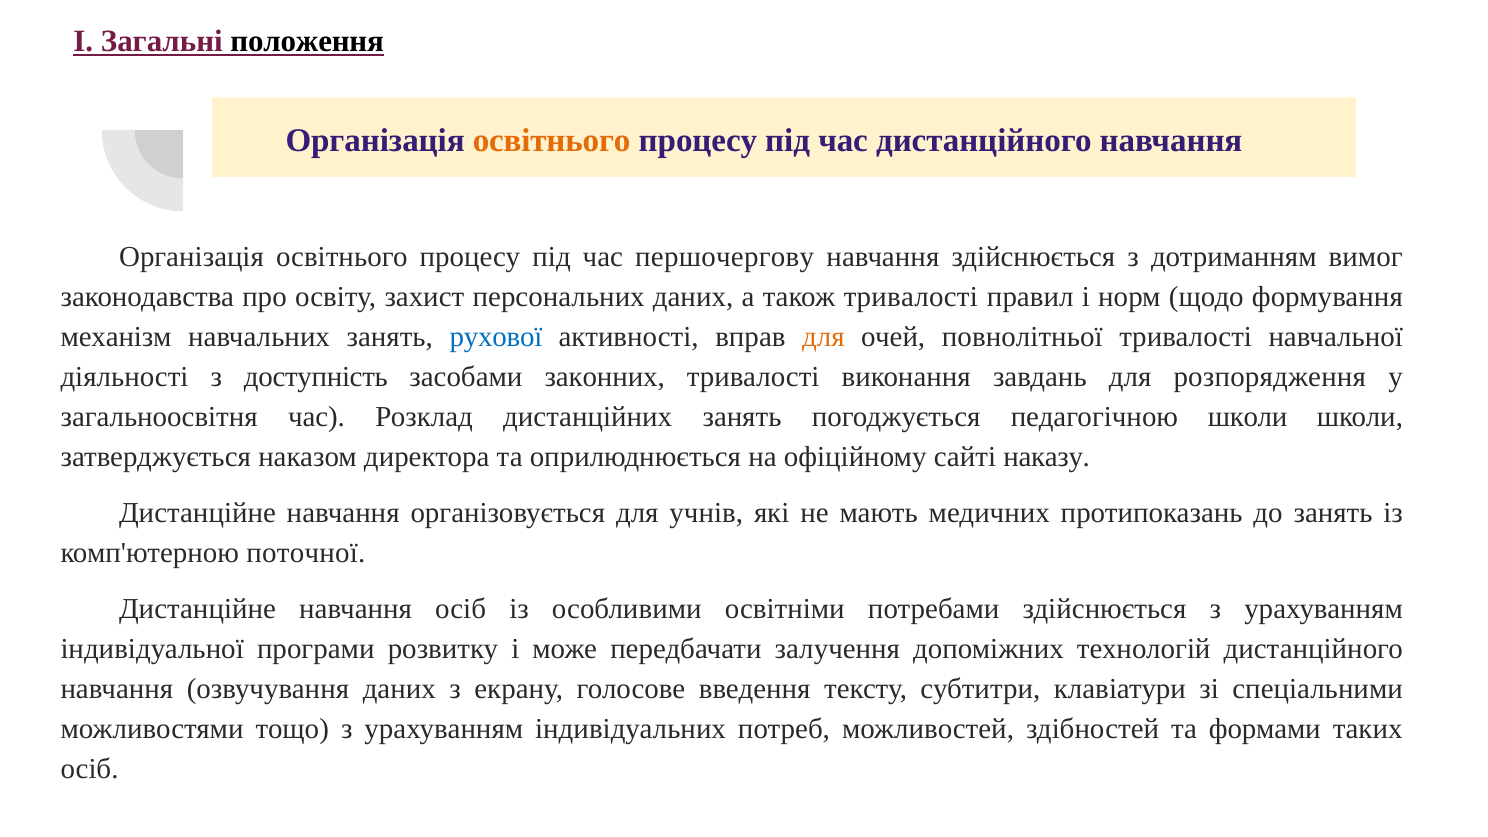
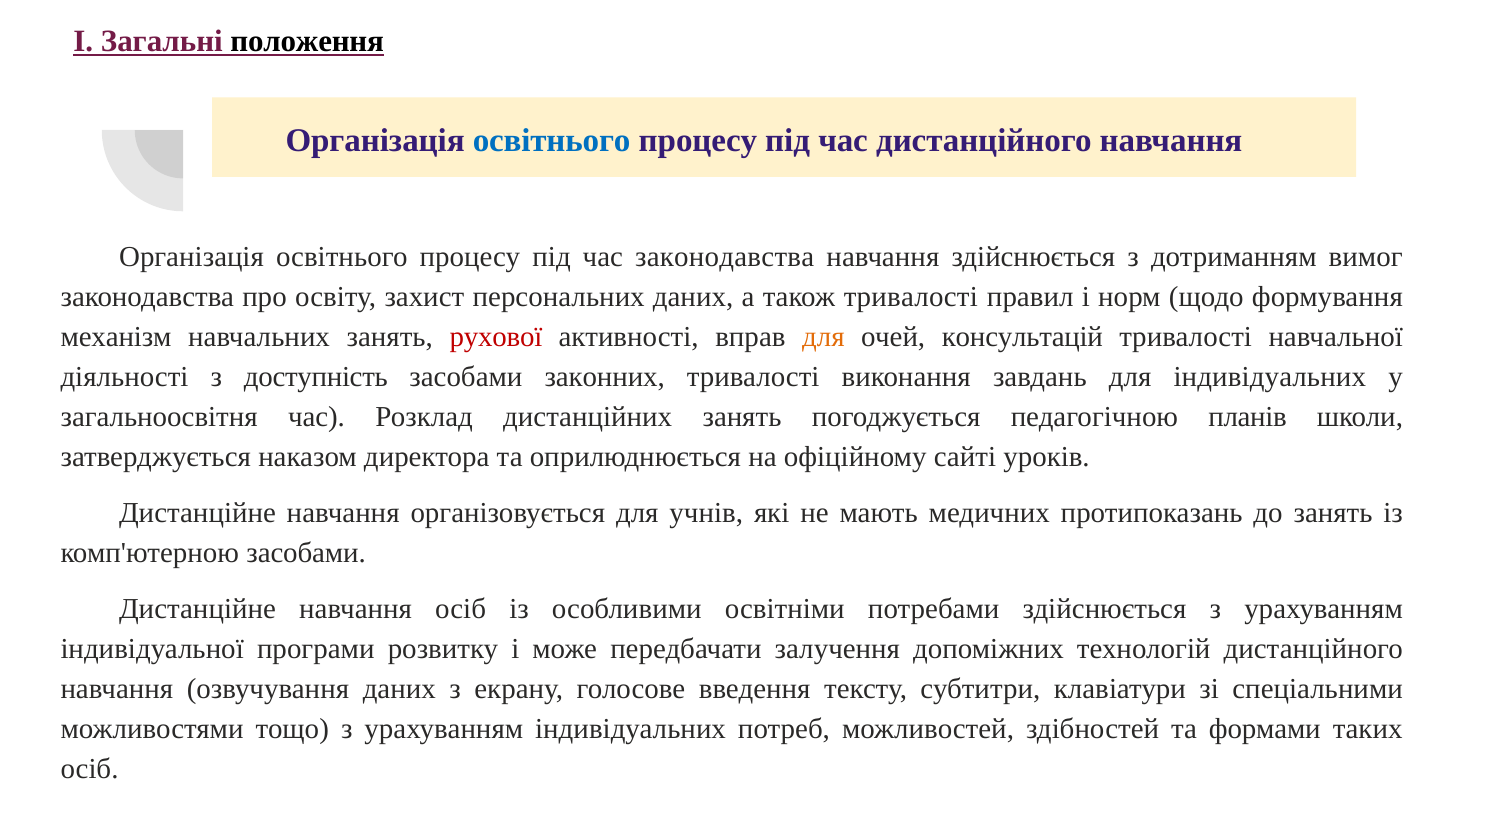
освітнього colour: orange -> blue (552, 140)
час першочергову: першочергову -> законодавства (725, 257)
рухової colour: blue -> red (496, 337)
повнолітньої: повнолітньої -> консультацій (1022, 337)
для розпорядження: розпорядження -> індивідуальних (1270, 377)
педагогічною школи: школи -> планів (1248, 417)
наказу: наказу -> уроків (1047, 457)
комп'ютерною поточної: поточної -> засобами (306, 553)
